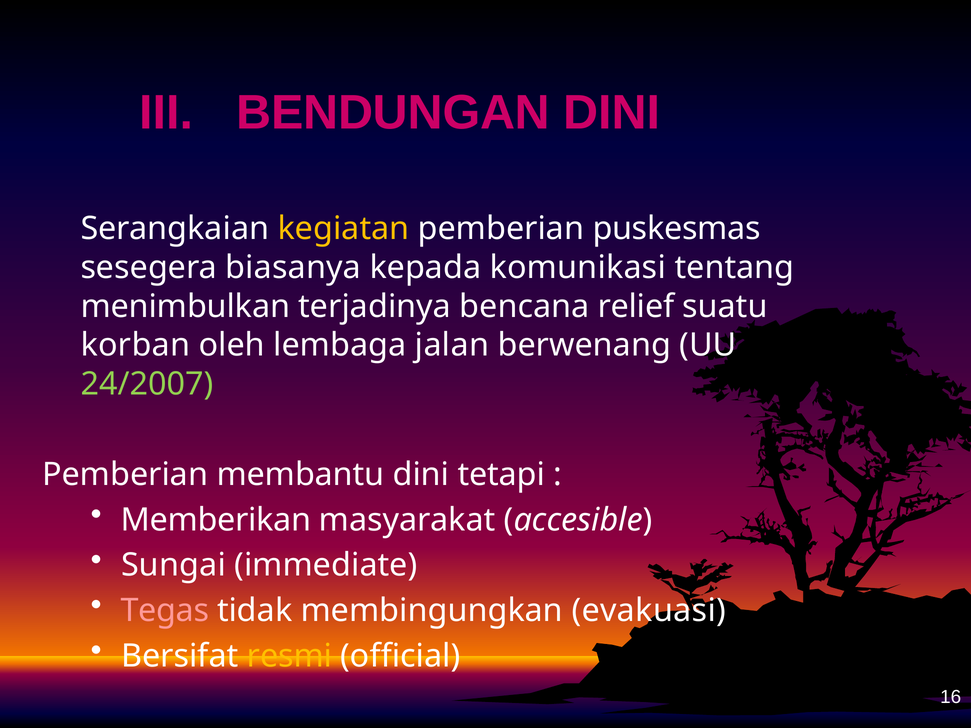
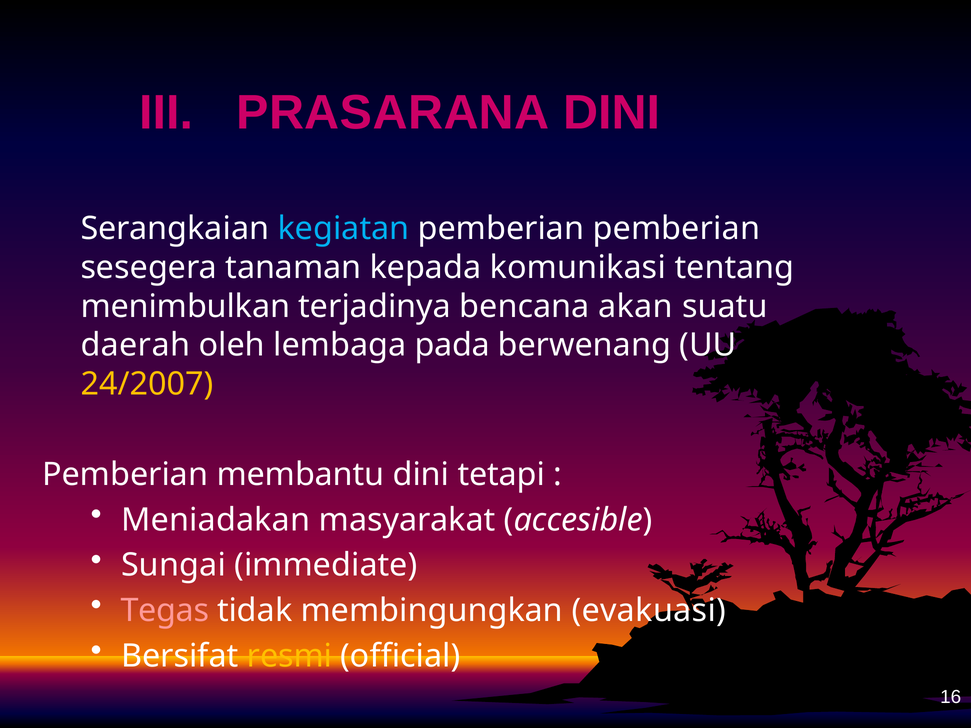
BENDUNGAN: BENDUNGAN -> PRASARANA (393, 113)
kegiatan colour: yellow -> light blue (344, 229)
pemberian puskesmas: puskesmas -> pemberian (676, 229)
biasanya: biasanya -> tanaman (293, 268)
relief: relief -> akan (636, 307)
korban: korban -> daerah (135, 345)
jalan: jalan -> pada (452, 345)
24/2007 colour: light green -> yellow (147, 384)
Memberikan: Memberikan -> Meniadakan (216, 520)
